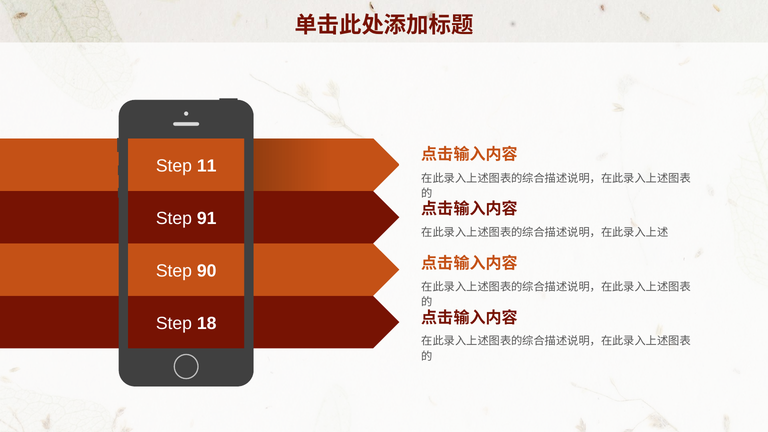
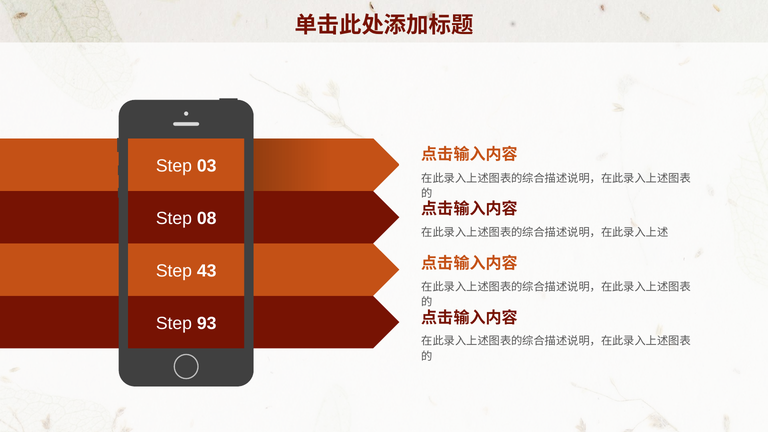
11: 11 -> 03 (207, 166)
91: 91 -> 08 (207, 218)
90: 90 -> 43 (207, 271)
18: 18 -> 93 (207, 323)
